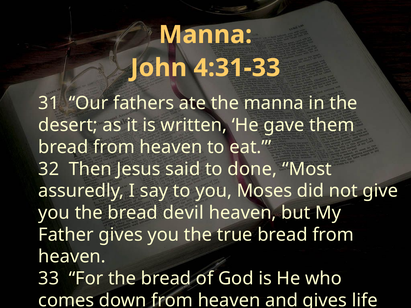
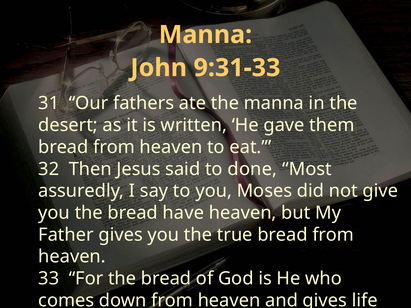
4:31-33: 4:31-33 -> 9:31-33 (237, 68)
devil: devil -> have (183, 213)
